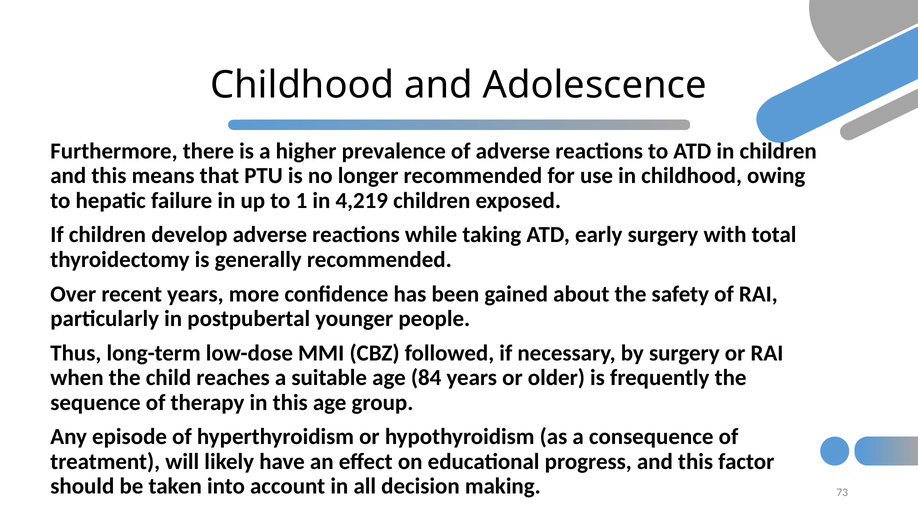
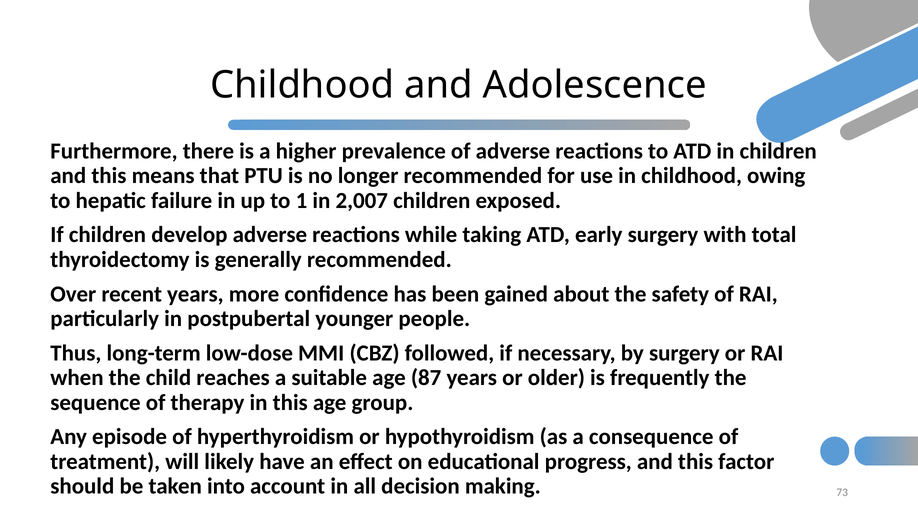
4,219: 4,219 -> 2,007 (362, 201)
84: 84 -> 87 (426, 378)
